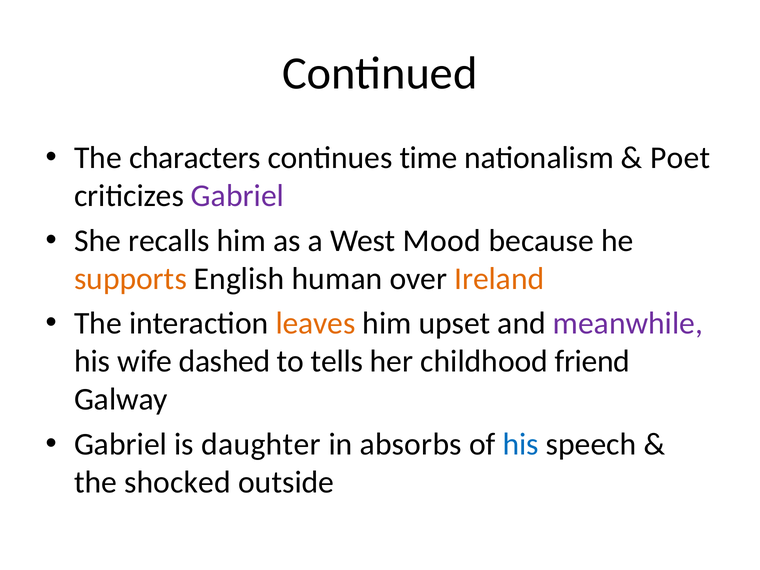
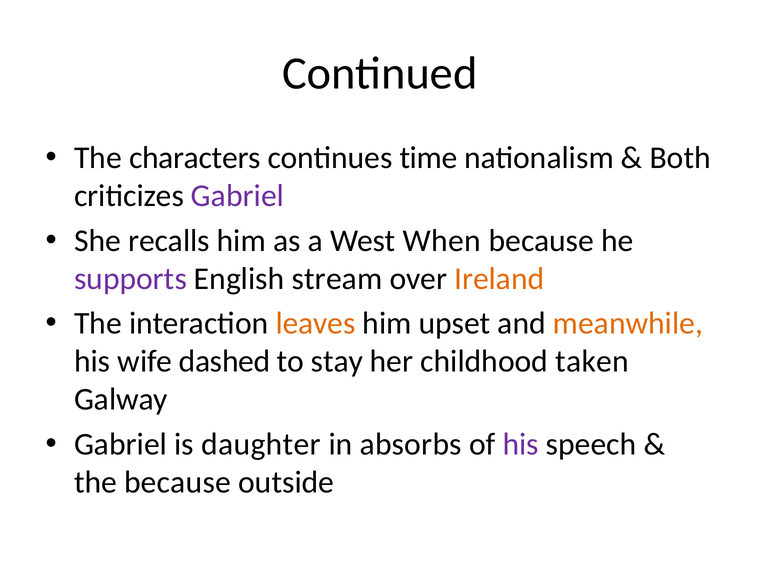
Poet: Poet -> Both (680, 158)
Mood: Mood -> When (442, 241)
supports colour: orange -> purple (131, 279)
human: human -> stream (337, 279)
meanwhile colour: purple -> orange (628, 324)
tells: tells -> stay (337, 362)
friend: friend -> taken (592, 362)
his colour: blue -> purple (521, 444)
the shocked: shocked -> because (177, 482)
